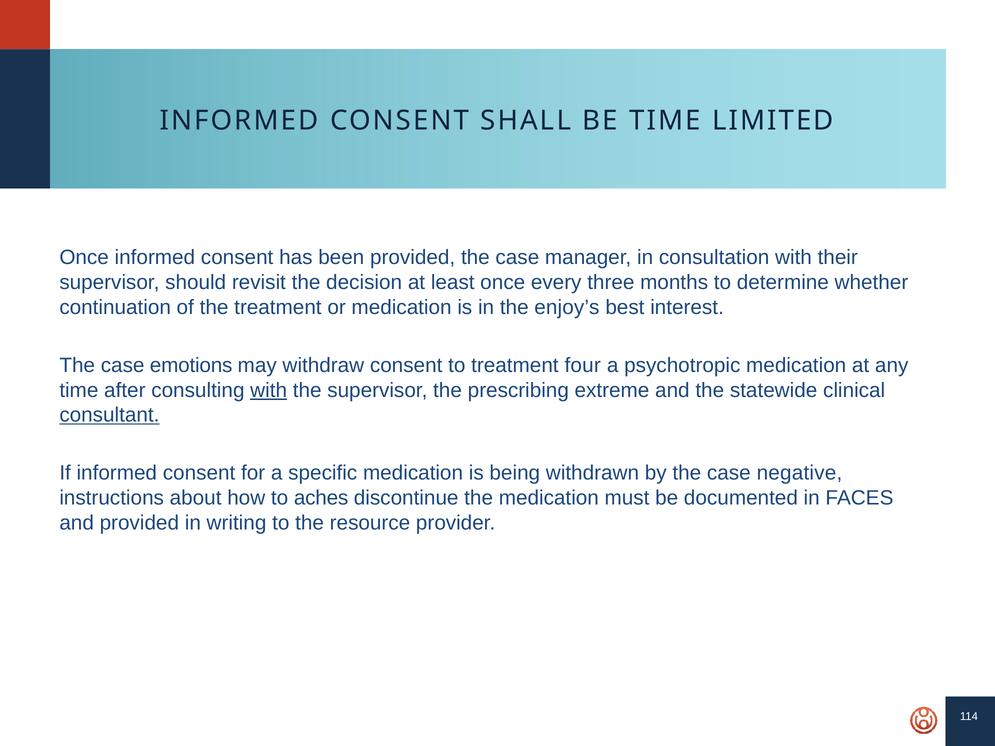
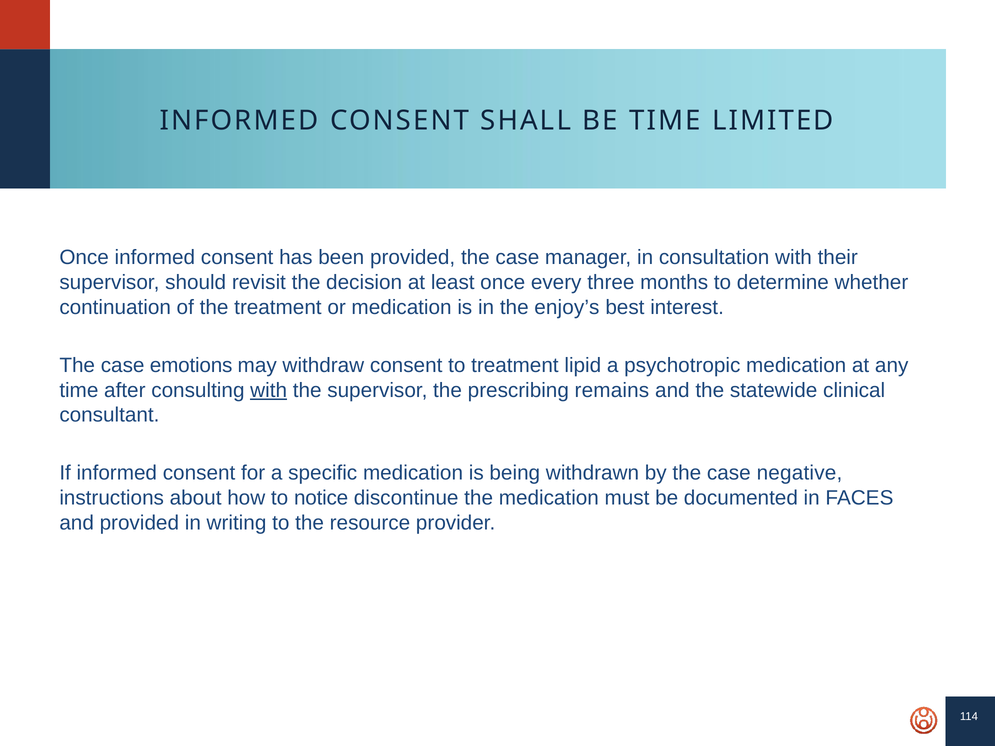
four: four -> lipid (583, 366)
extreme: extreme -> remains (612, 390)
consultant underline: present -> none (109, 415)
aches: aches -> notice (321, 498)
